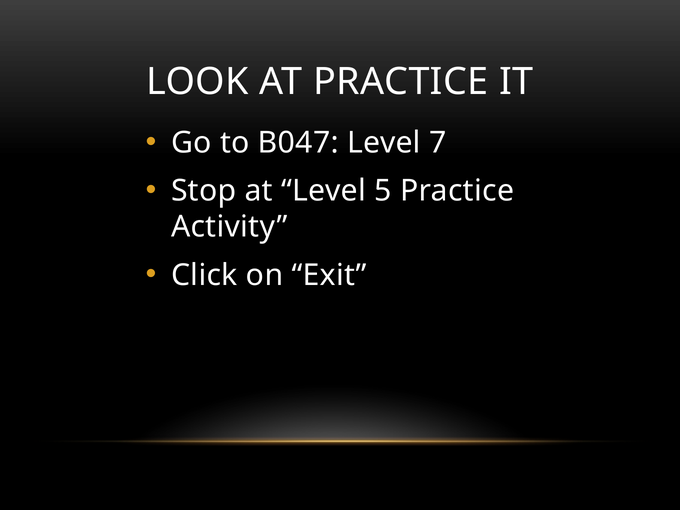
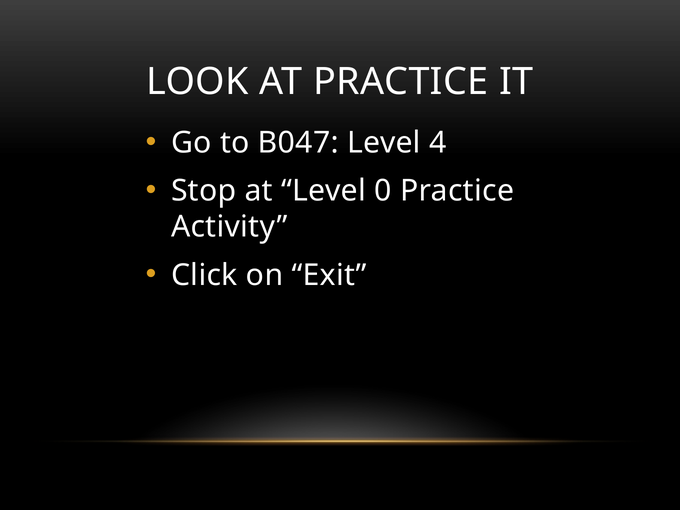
7: 7 -> 4 (438, 143)
5: 5 -> 0 (383, 191)
